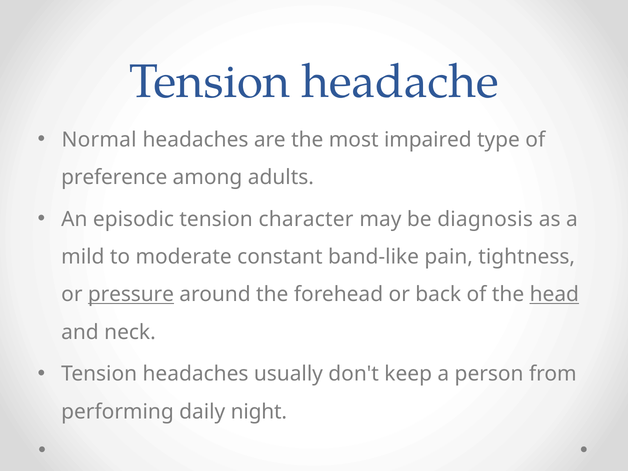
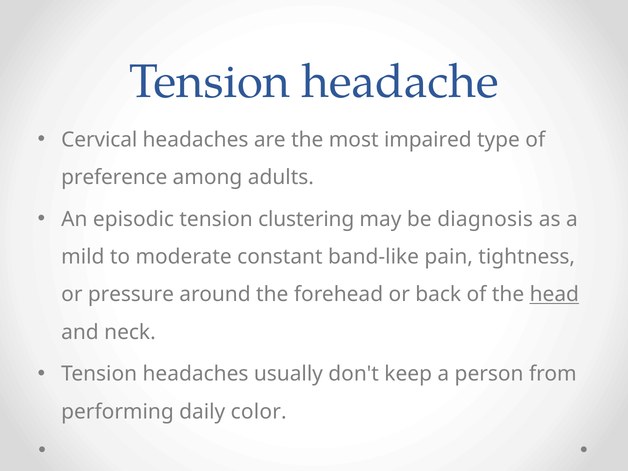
Normal: Normal -> Cervical (99, 140)
character: character -> clustering (306, 219)
pressure underline: present -> none (131, 295)
night: night -> color (259, 412)
